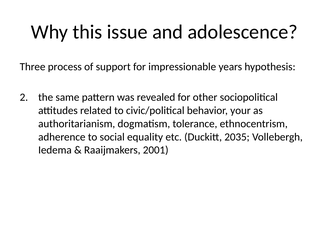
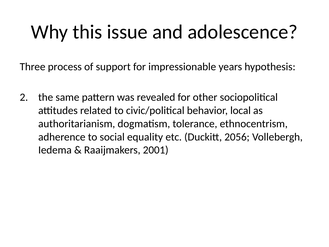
your: your -> local (241, 110)
2035: 2035 -> 2056 (237, 137)
